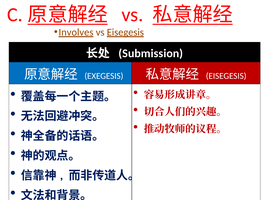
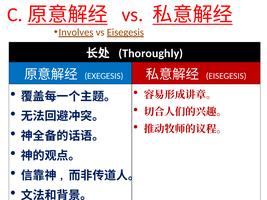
Submission: Submission -> Thoroughly (151, 53)
